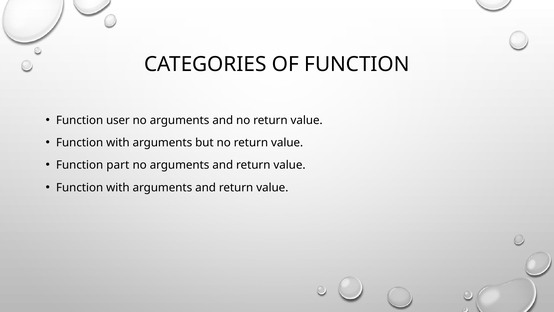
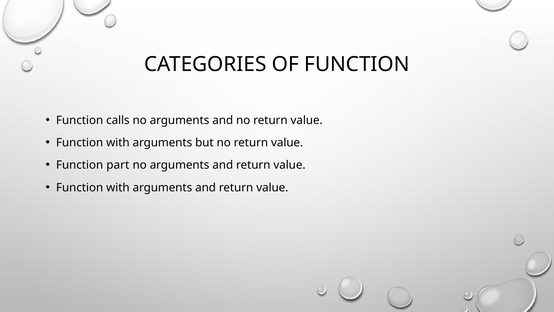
user: user -> calls (118, 120)
